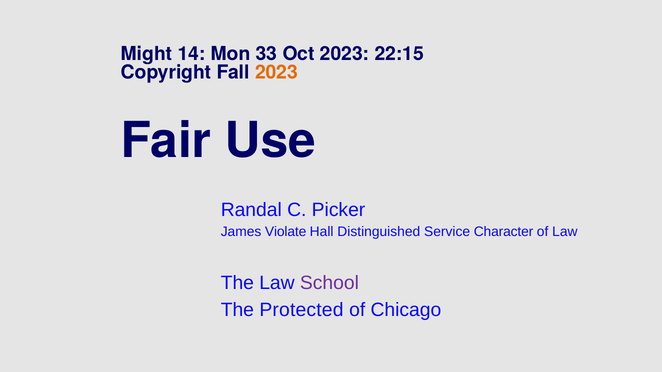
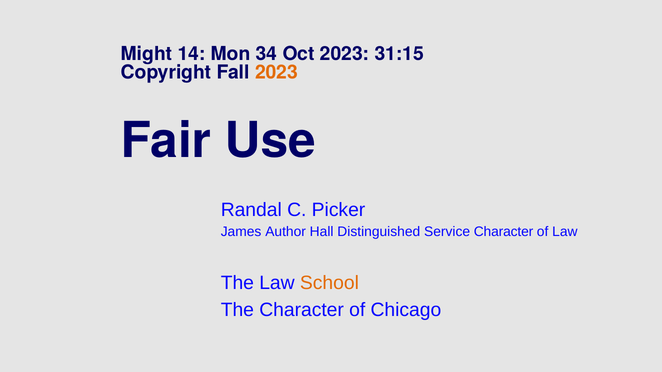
33: 33 -> 34 (266, 54)
22:15: 22:15 -> 31:15 (399, 54)
Violate: Violate -> Author (286, 232)
School colour: purple -> orange (329, 283)
The Protected: Protected -> Character (302, 310)
